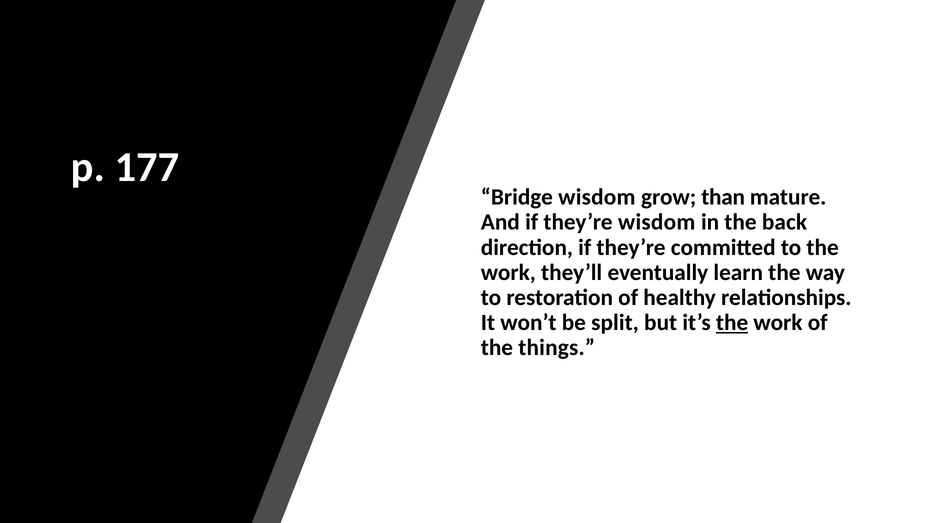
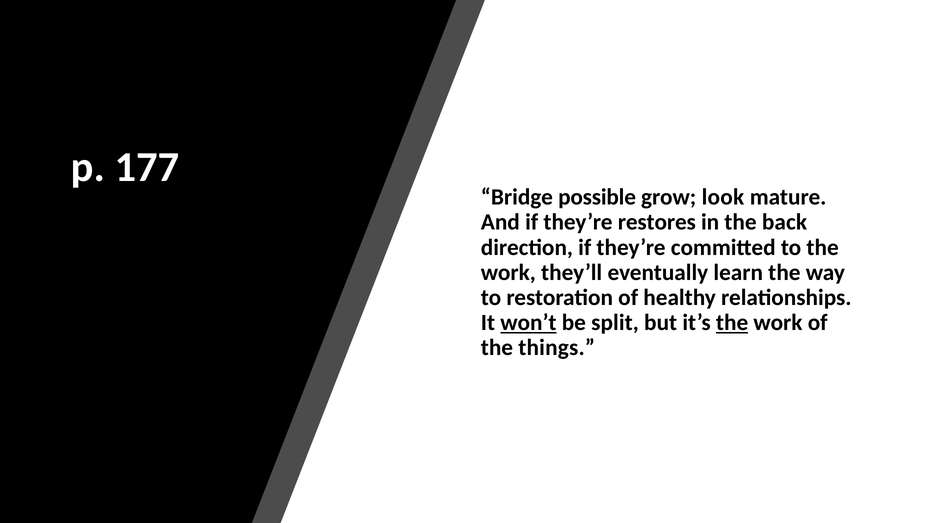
Bridge wisdom: wisdom -> possible (597, 197)
than: than -> look (723, 197)
they’re wisdom: wisdom -> restores (657, 222)
won’t underline: none -> present (528, 323)
